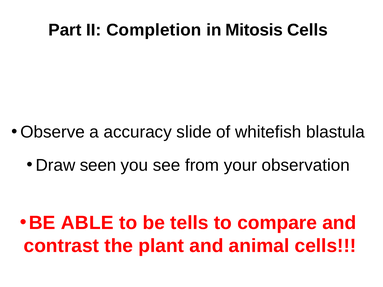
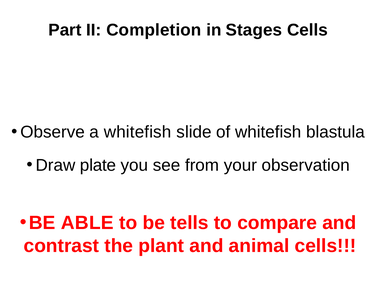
Mitosis: Mitosis -> Stages (254, 30)
a accuracy: accuracy -> whitefish (138, 132)
seen: seen -> plate (98, 165)
